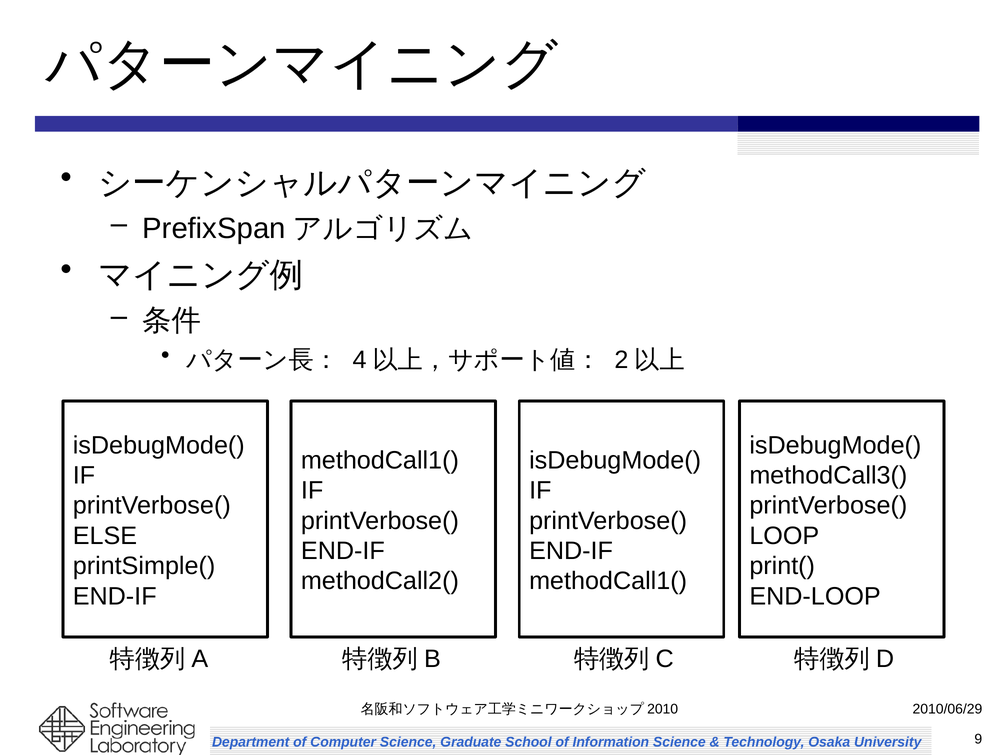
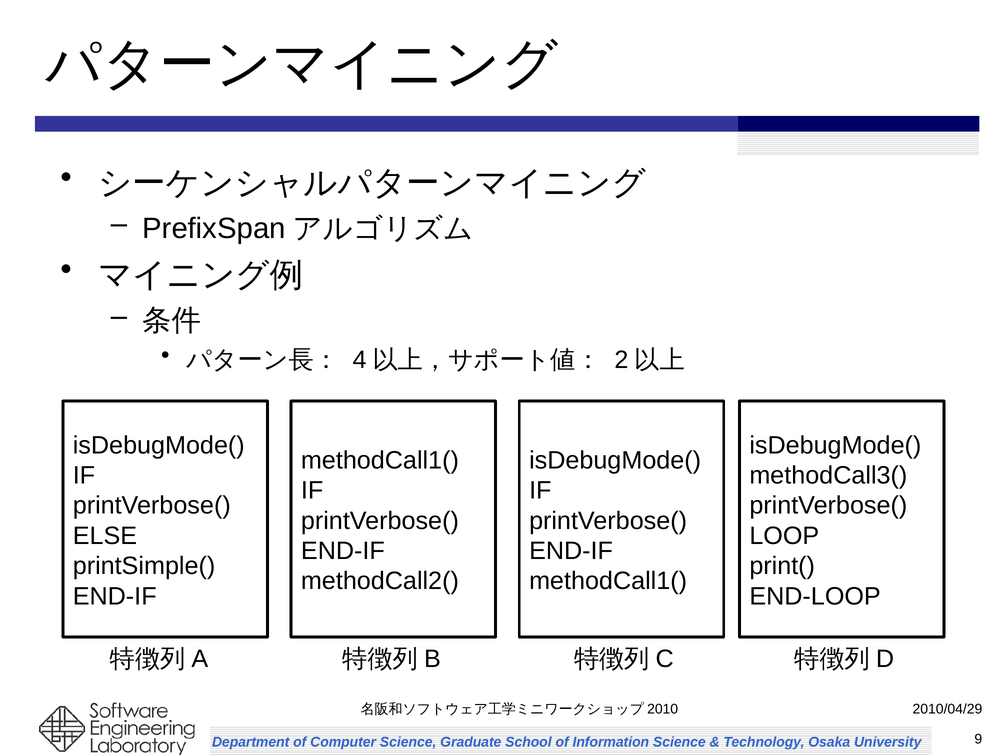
2010/06/29: 2010/06/29 -> 2010/04/29 (947, 709)
